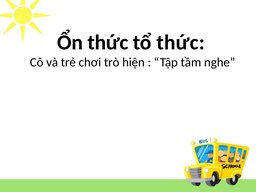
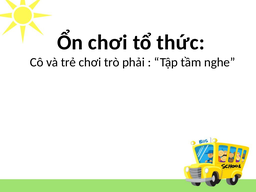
Ổn thức: thức -> chơi (108, 42)
hiện: hiện -> phải (134, 62)
